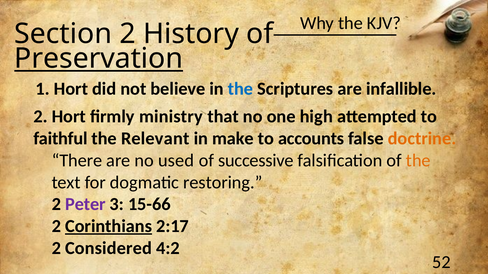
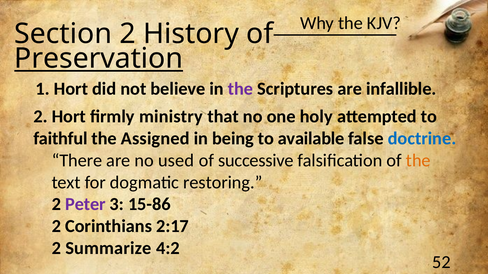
the colour: blue -> purple (241, 89)
high: high -> holy (316, 117)
Relevant: Relevant -> Assigned (155, 139)
make: make -> being (233, 139)
accounts: accounts -> available (311, 139)
doctrine colour: orange -> blue (422, 139)
15-66: 15-66 -> 15-86 (149, 205)
Corinthians underline: present -> none (109, 227)
Considered: Considered -> Summarize (108, 249)
